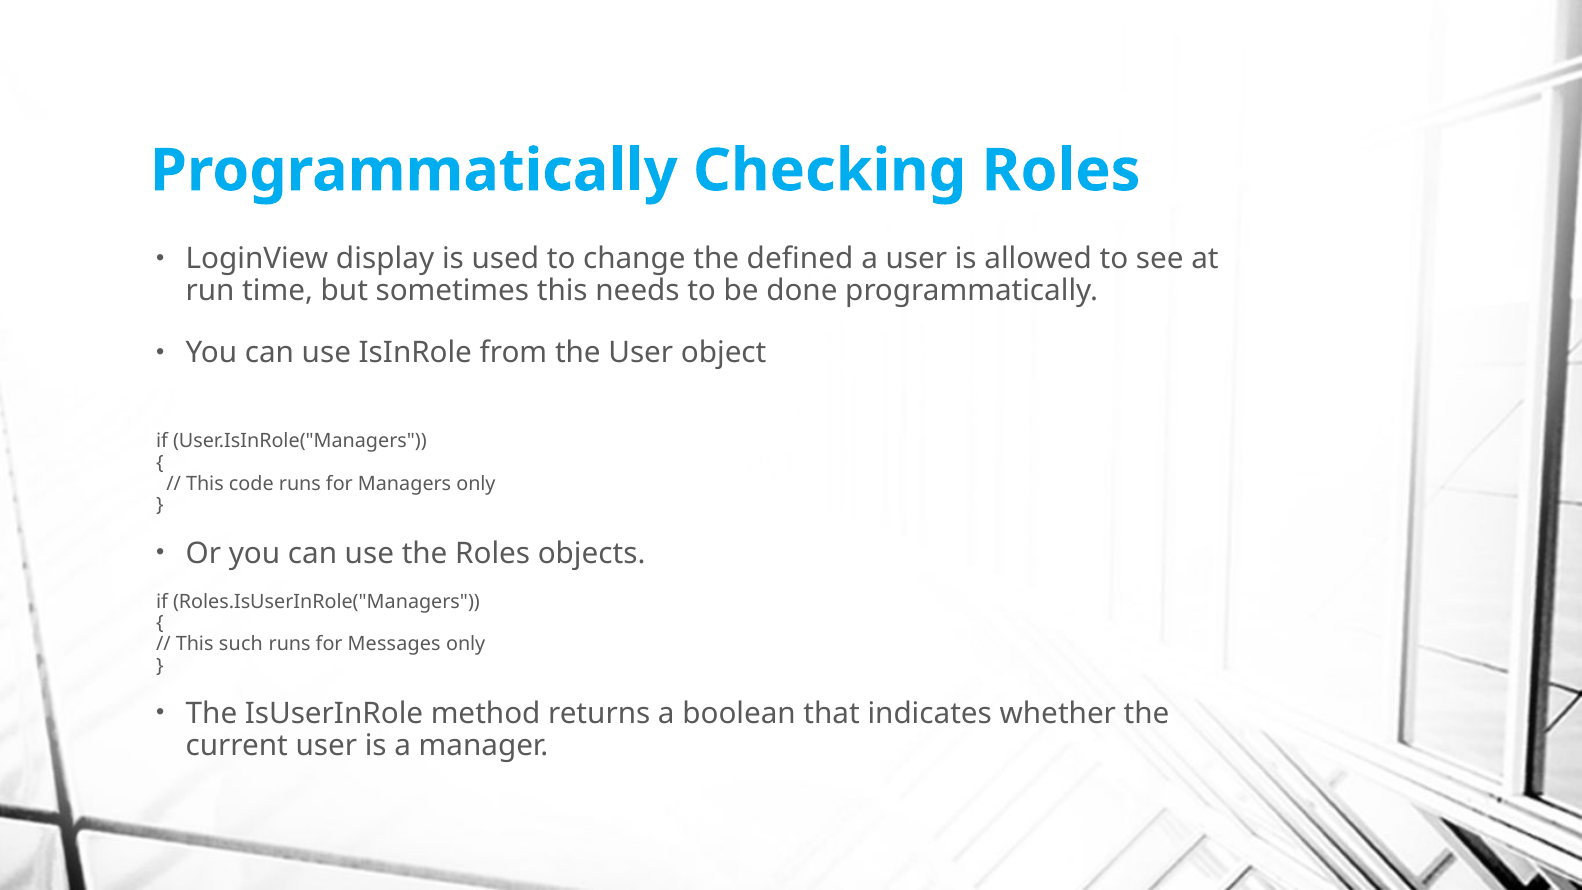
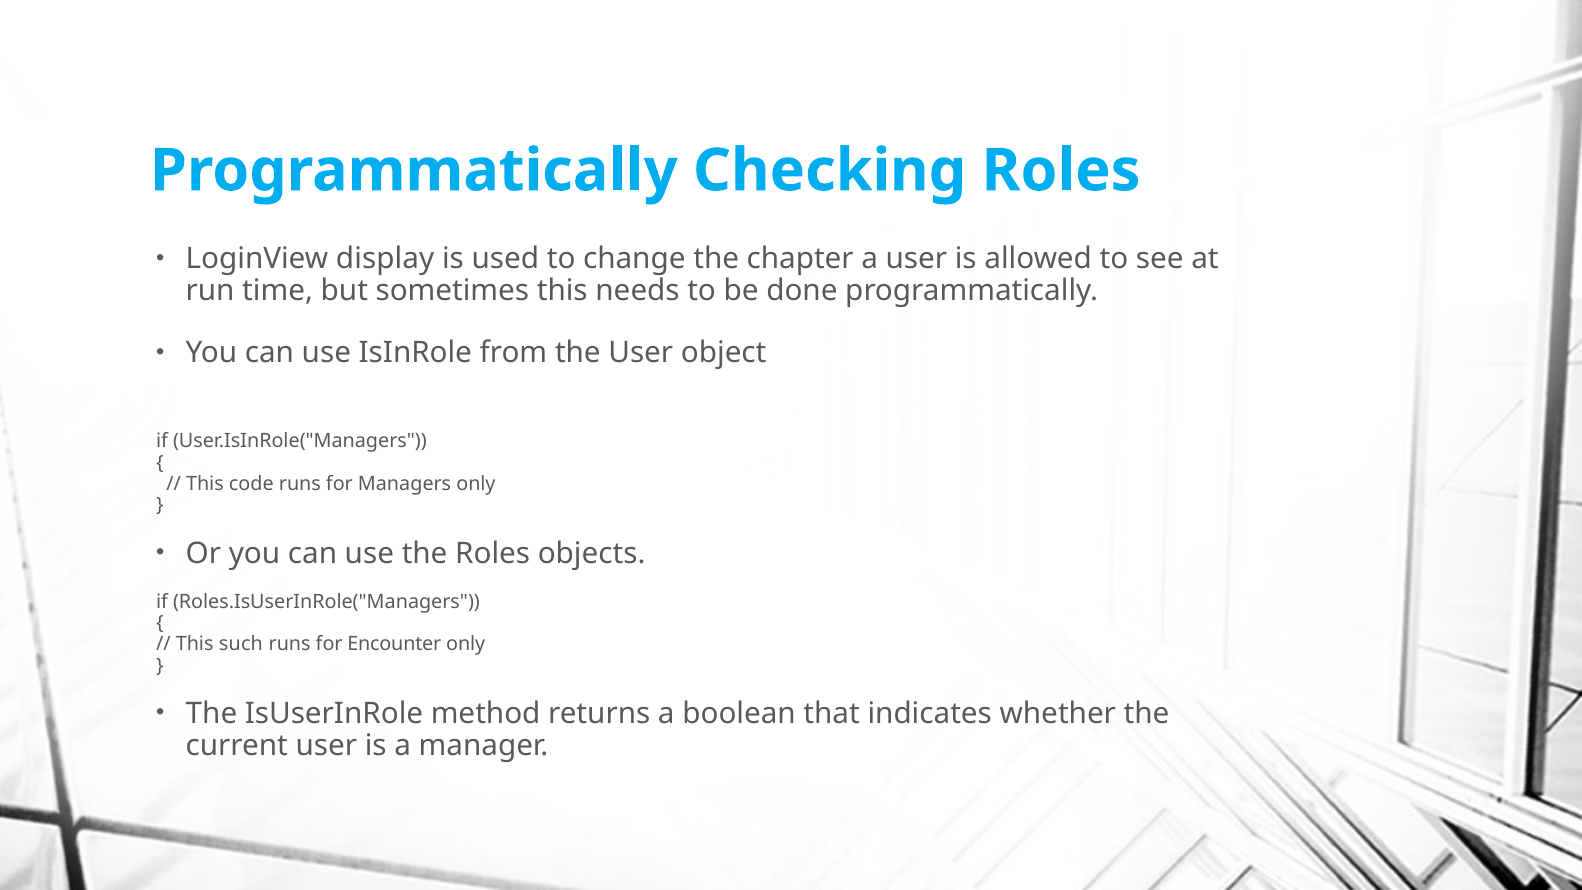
defined: defined -> chapter (800, 259)
Messages: Messages -> Encounter (394, 644)
